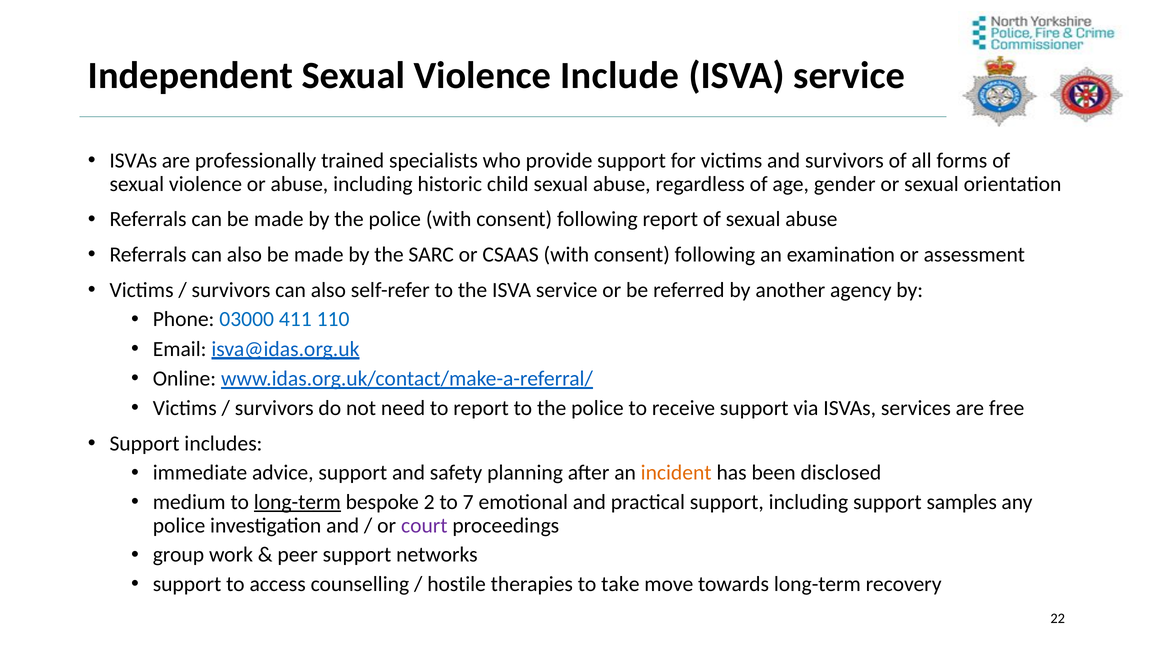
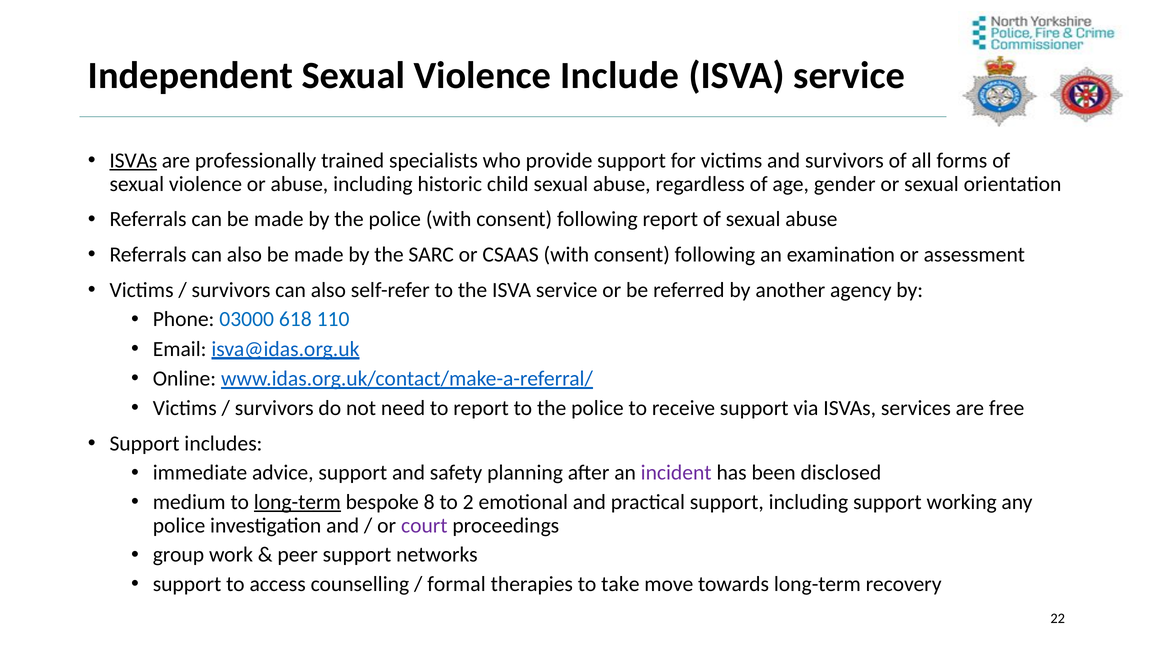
ISVAs underline: none -> present (133, 161)
411: 411 -> 618 (295, 320)
incident colour: orange -> purple (676, 473)
2: 2 -> 8 (429, 502)
7: 7 -> 2 (468, 502)
samples: samples -> working (962, 502)
hostile: hostile -> formal (456, 585)
